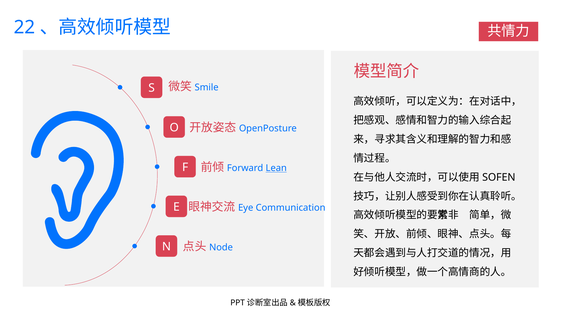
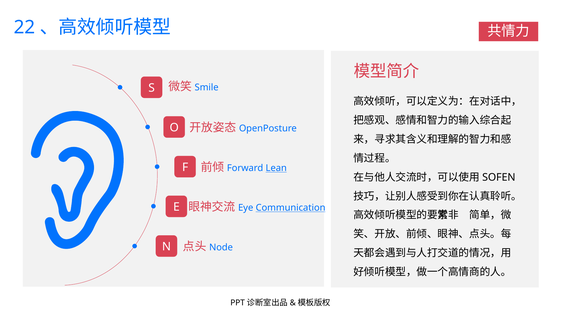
Communication underline: none -> present (291, 208)
